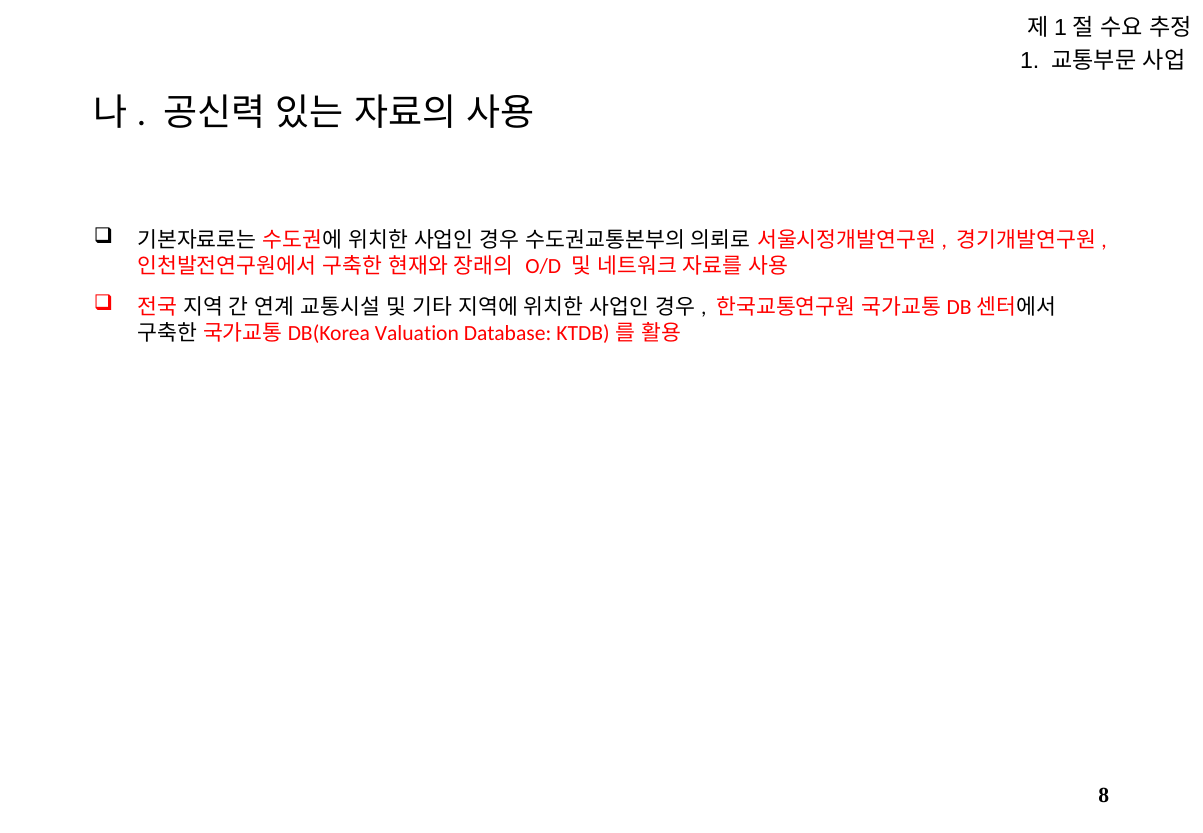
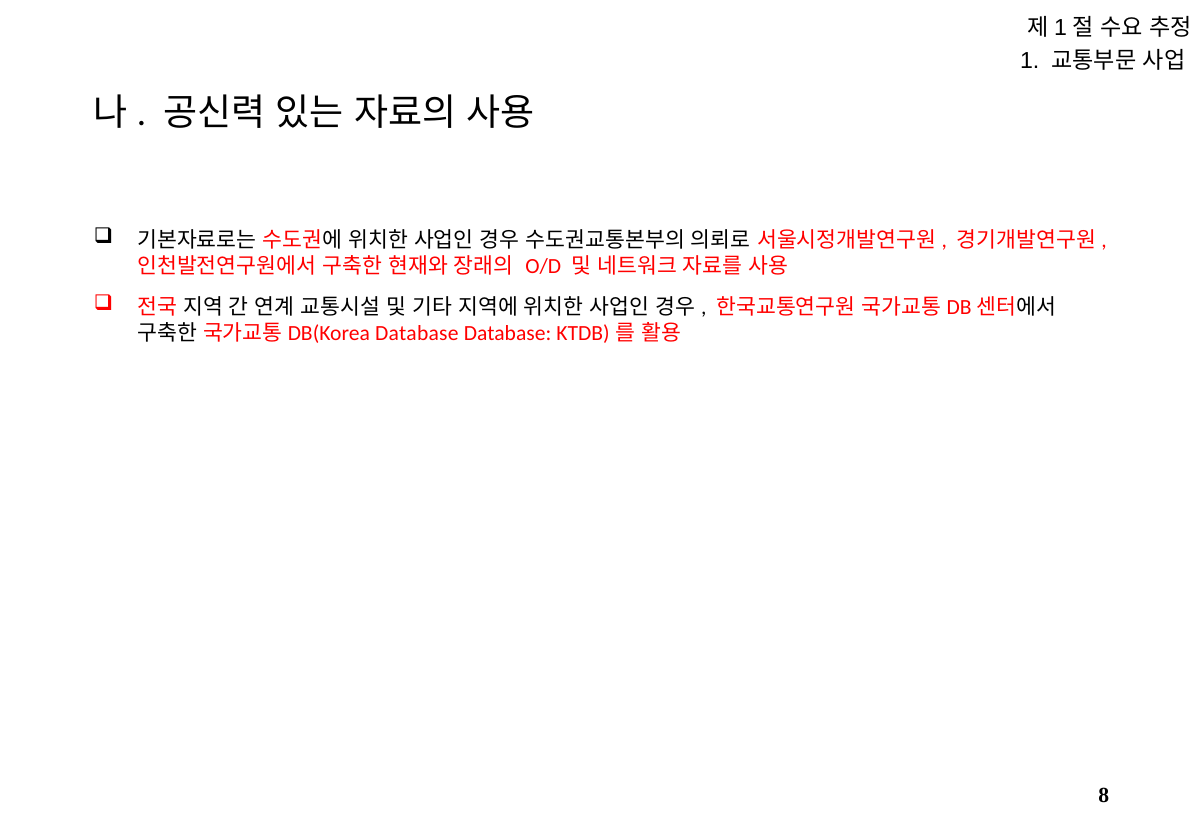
Valuation: Valuation -> Database (417, 333)
